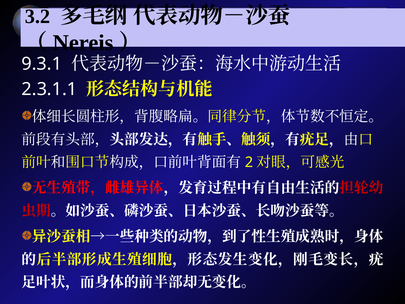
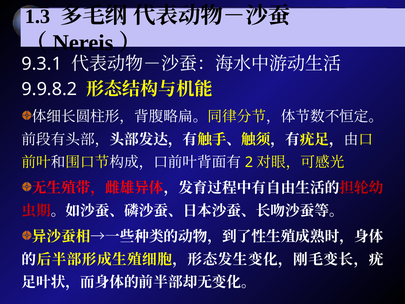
3.2: 3.2 -> 1.3 (37, 16)
2.3.1.1: 2.3.1.1 -> 9.9.8.2 (49, 89)
